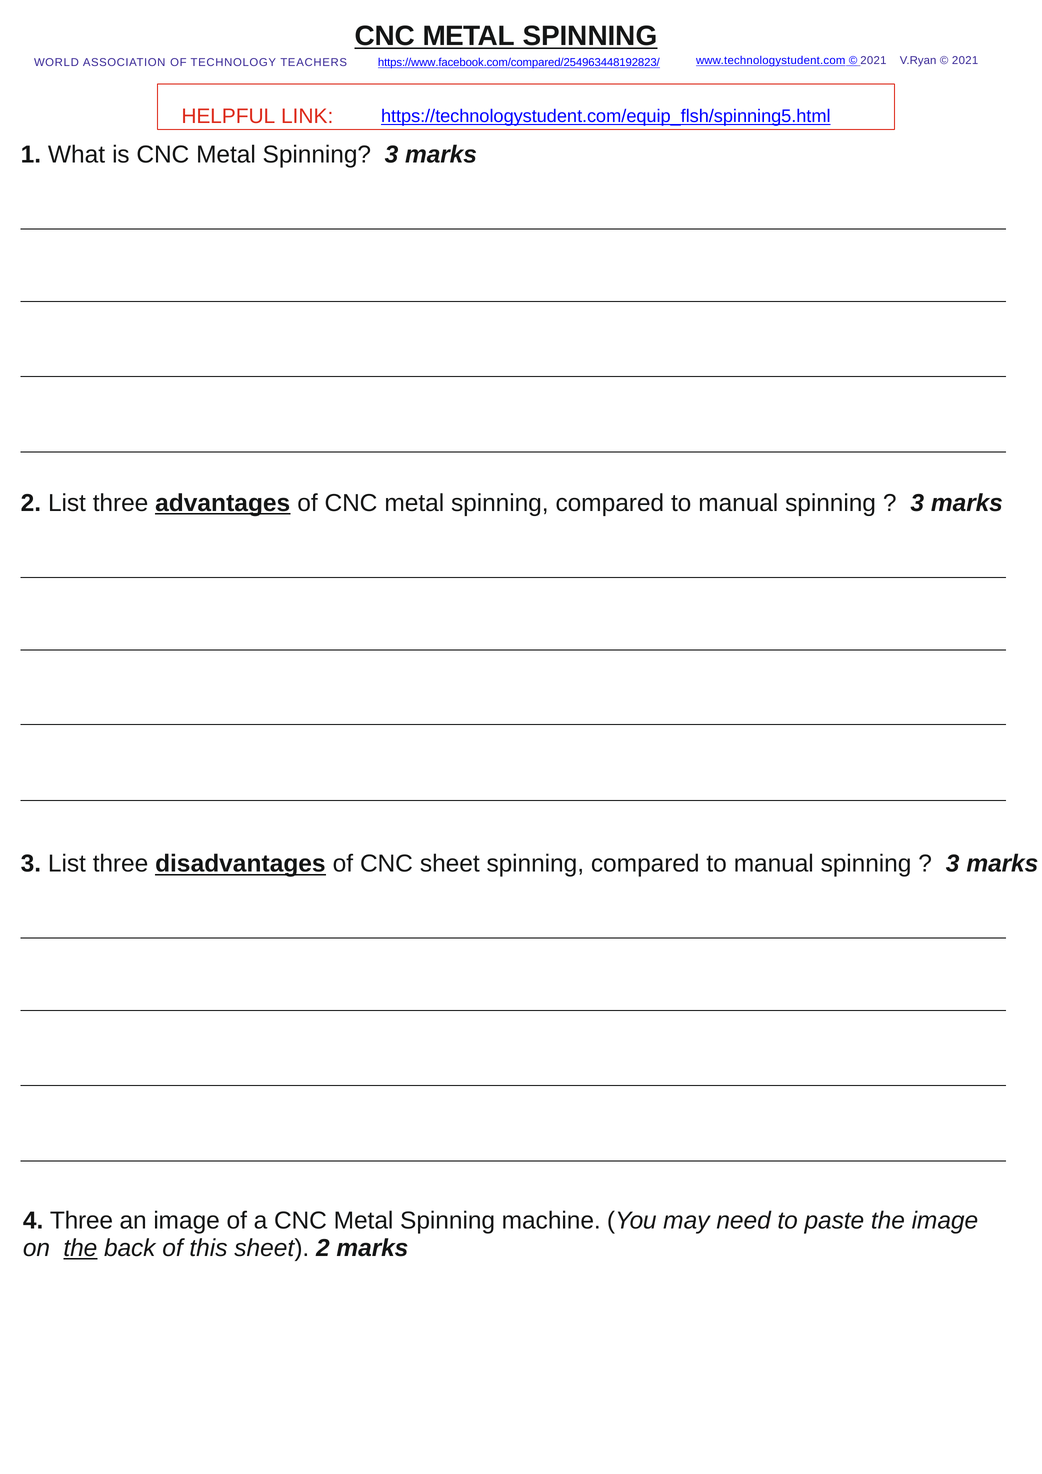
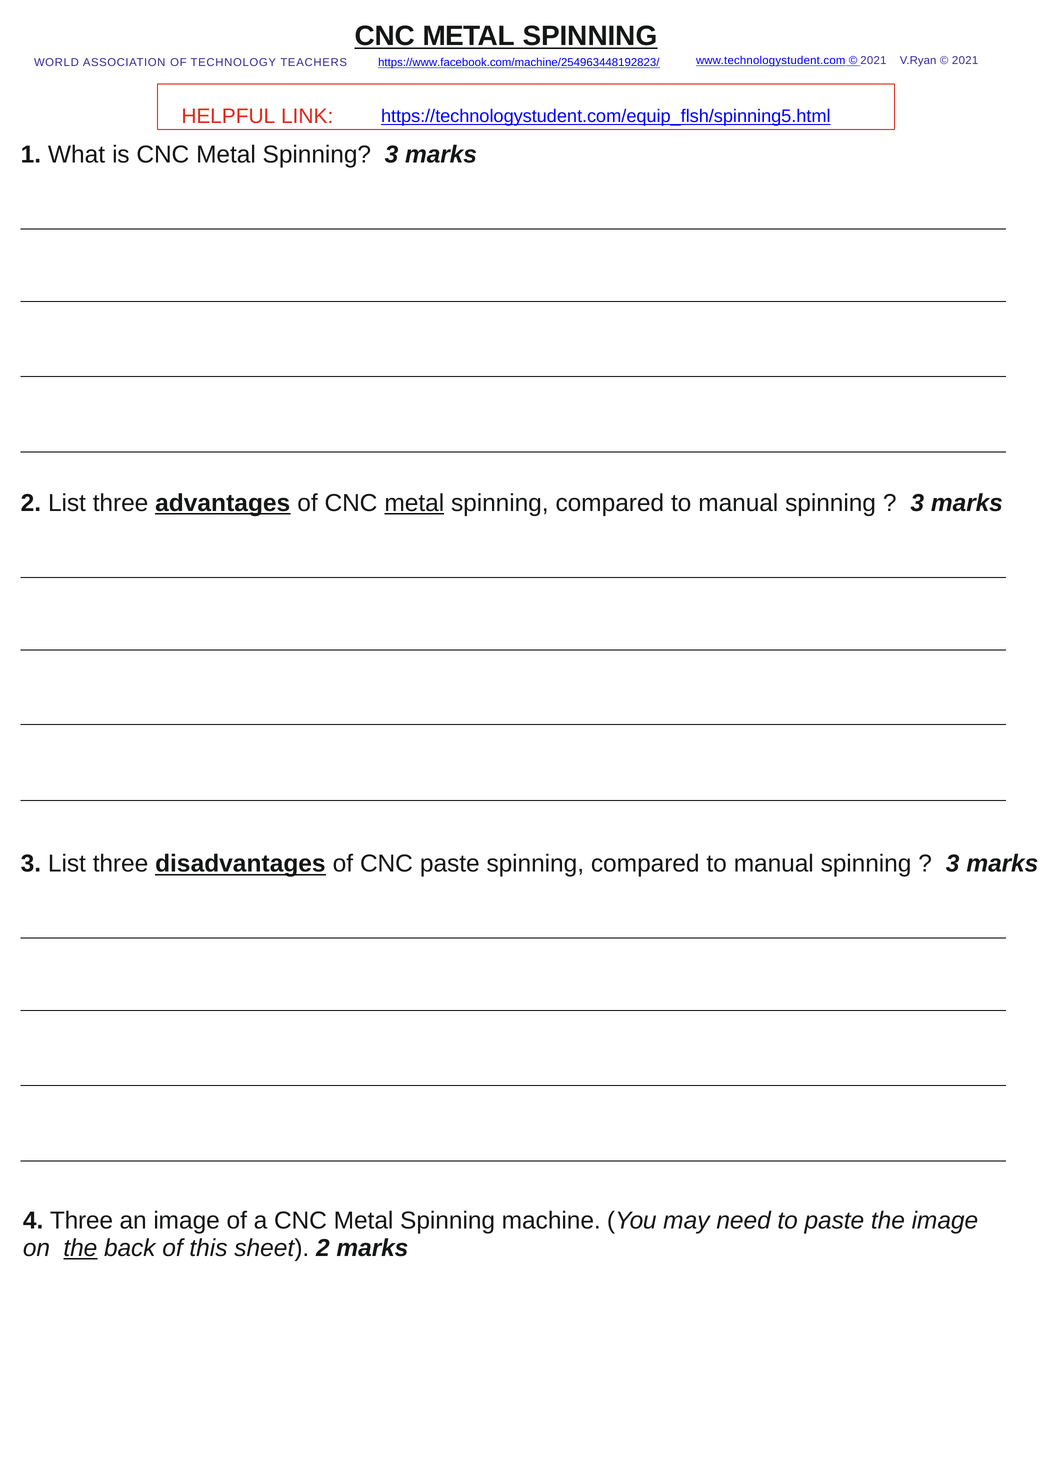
https://www.facebook.com/compared/254963448192823/: https://www.facebook.com/compared/254963448192823/ -> https://www.facebook.com/machine/254963448192823/ (519, 63)
metal underline: none -> present (414, 503)
CNC sheet: sheet -> paste (450, 864)
